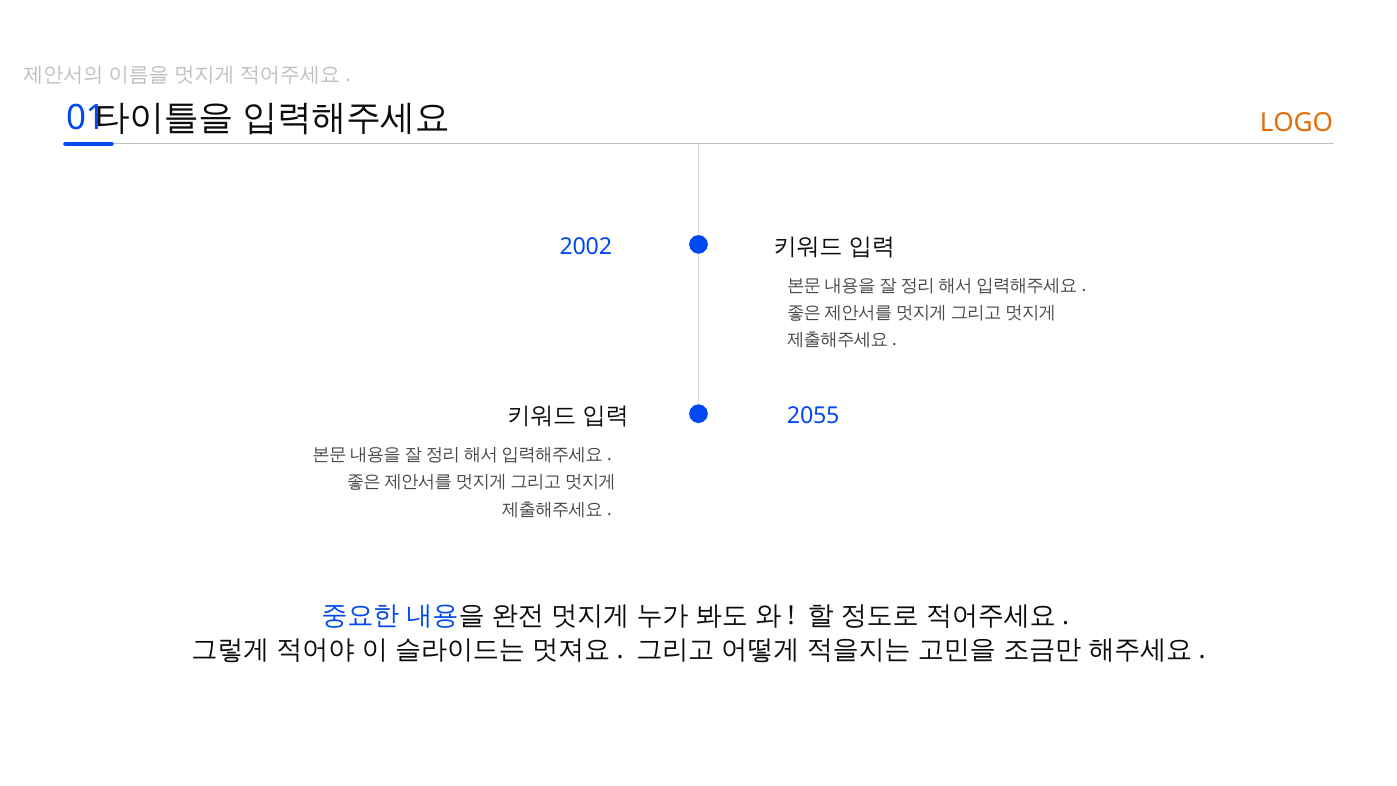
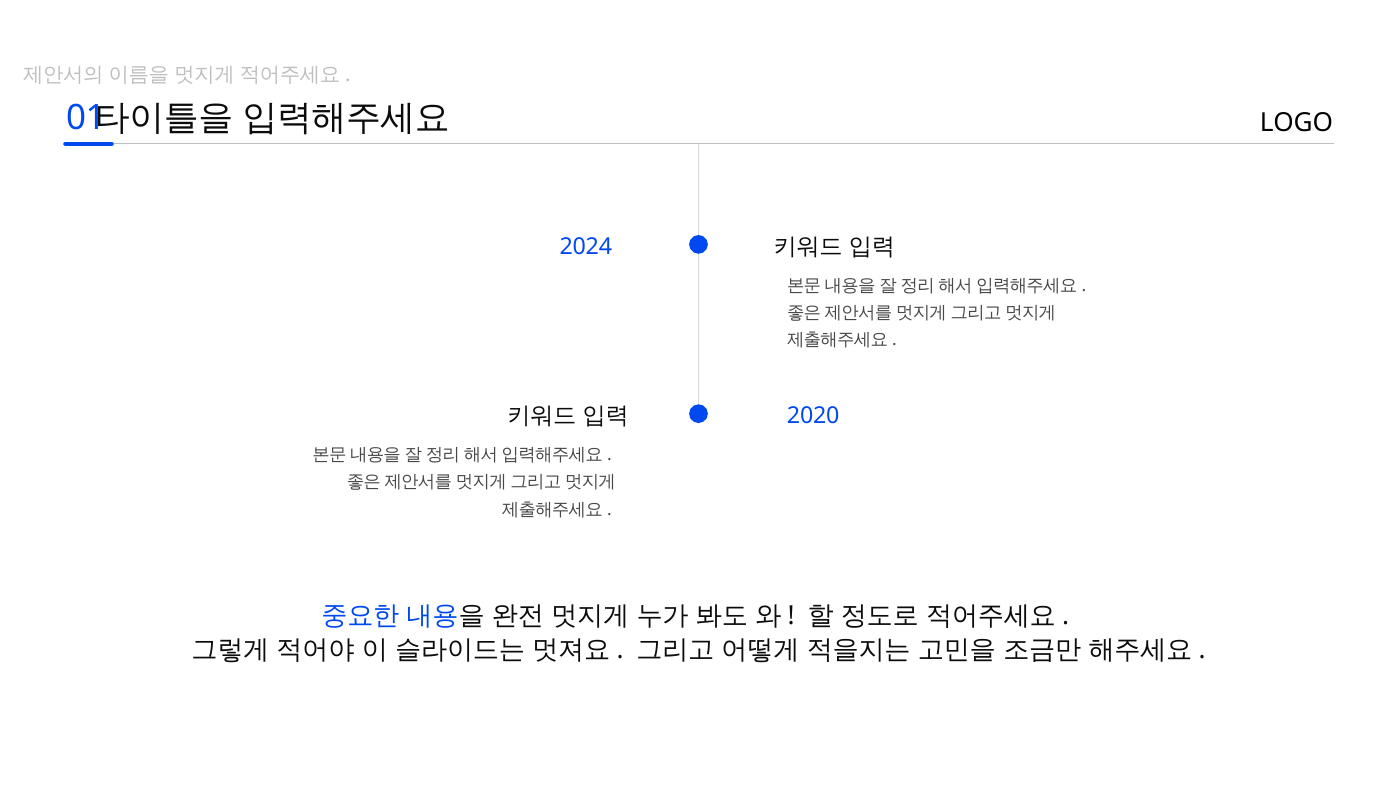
LOGO colour: orange -> black (1296, 123)
2002: 2002 -> 2024 (586, 246)
2055: 2055 -> 2020 (813, 416)
